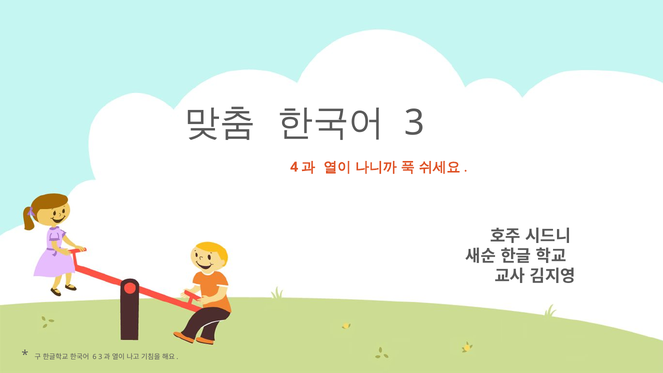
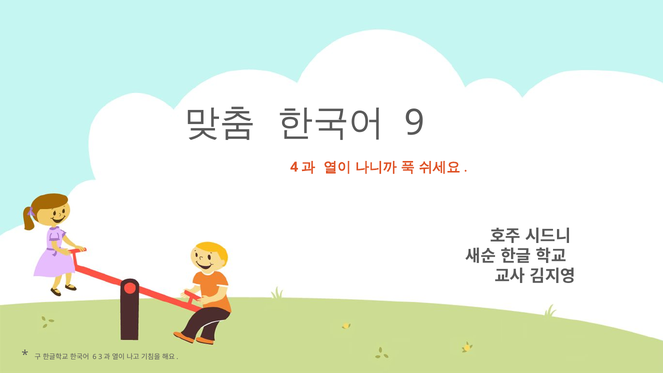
3: 3 -> 9 (415, 123)
